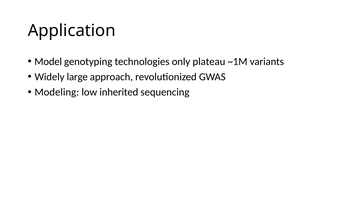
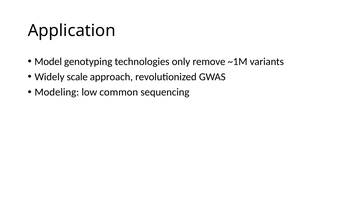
plateau: plateau -> remove (209, 62)
large: large -> scale (77, 77)
inherited: inherited -> common (119, 92)
